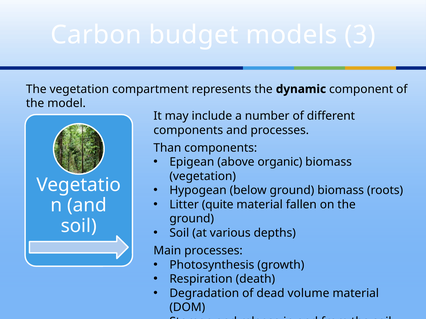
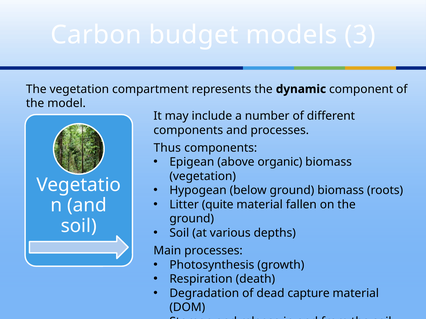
Than: Than -> Thus (167, 148)
volume: volume -> capture (309, 294)
